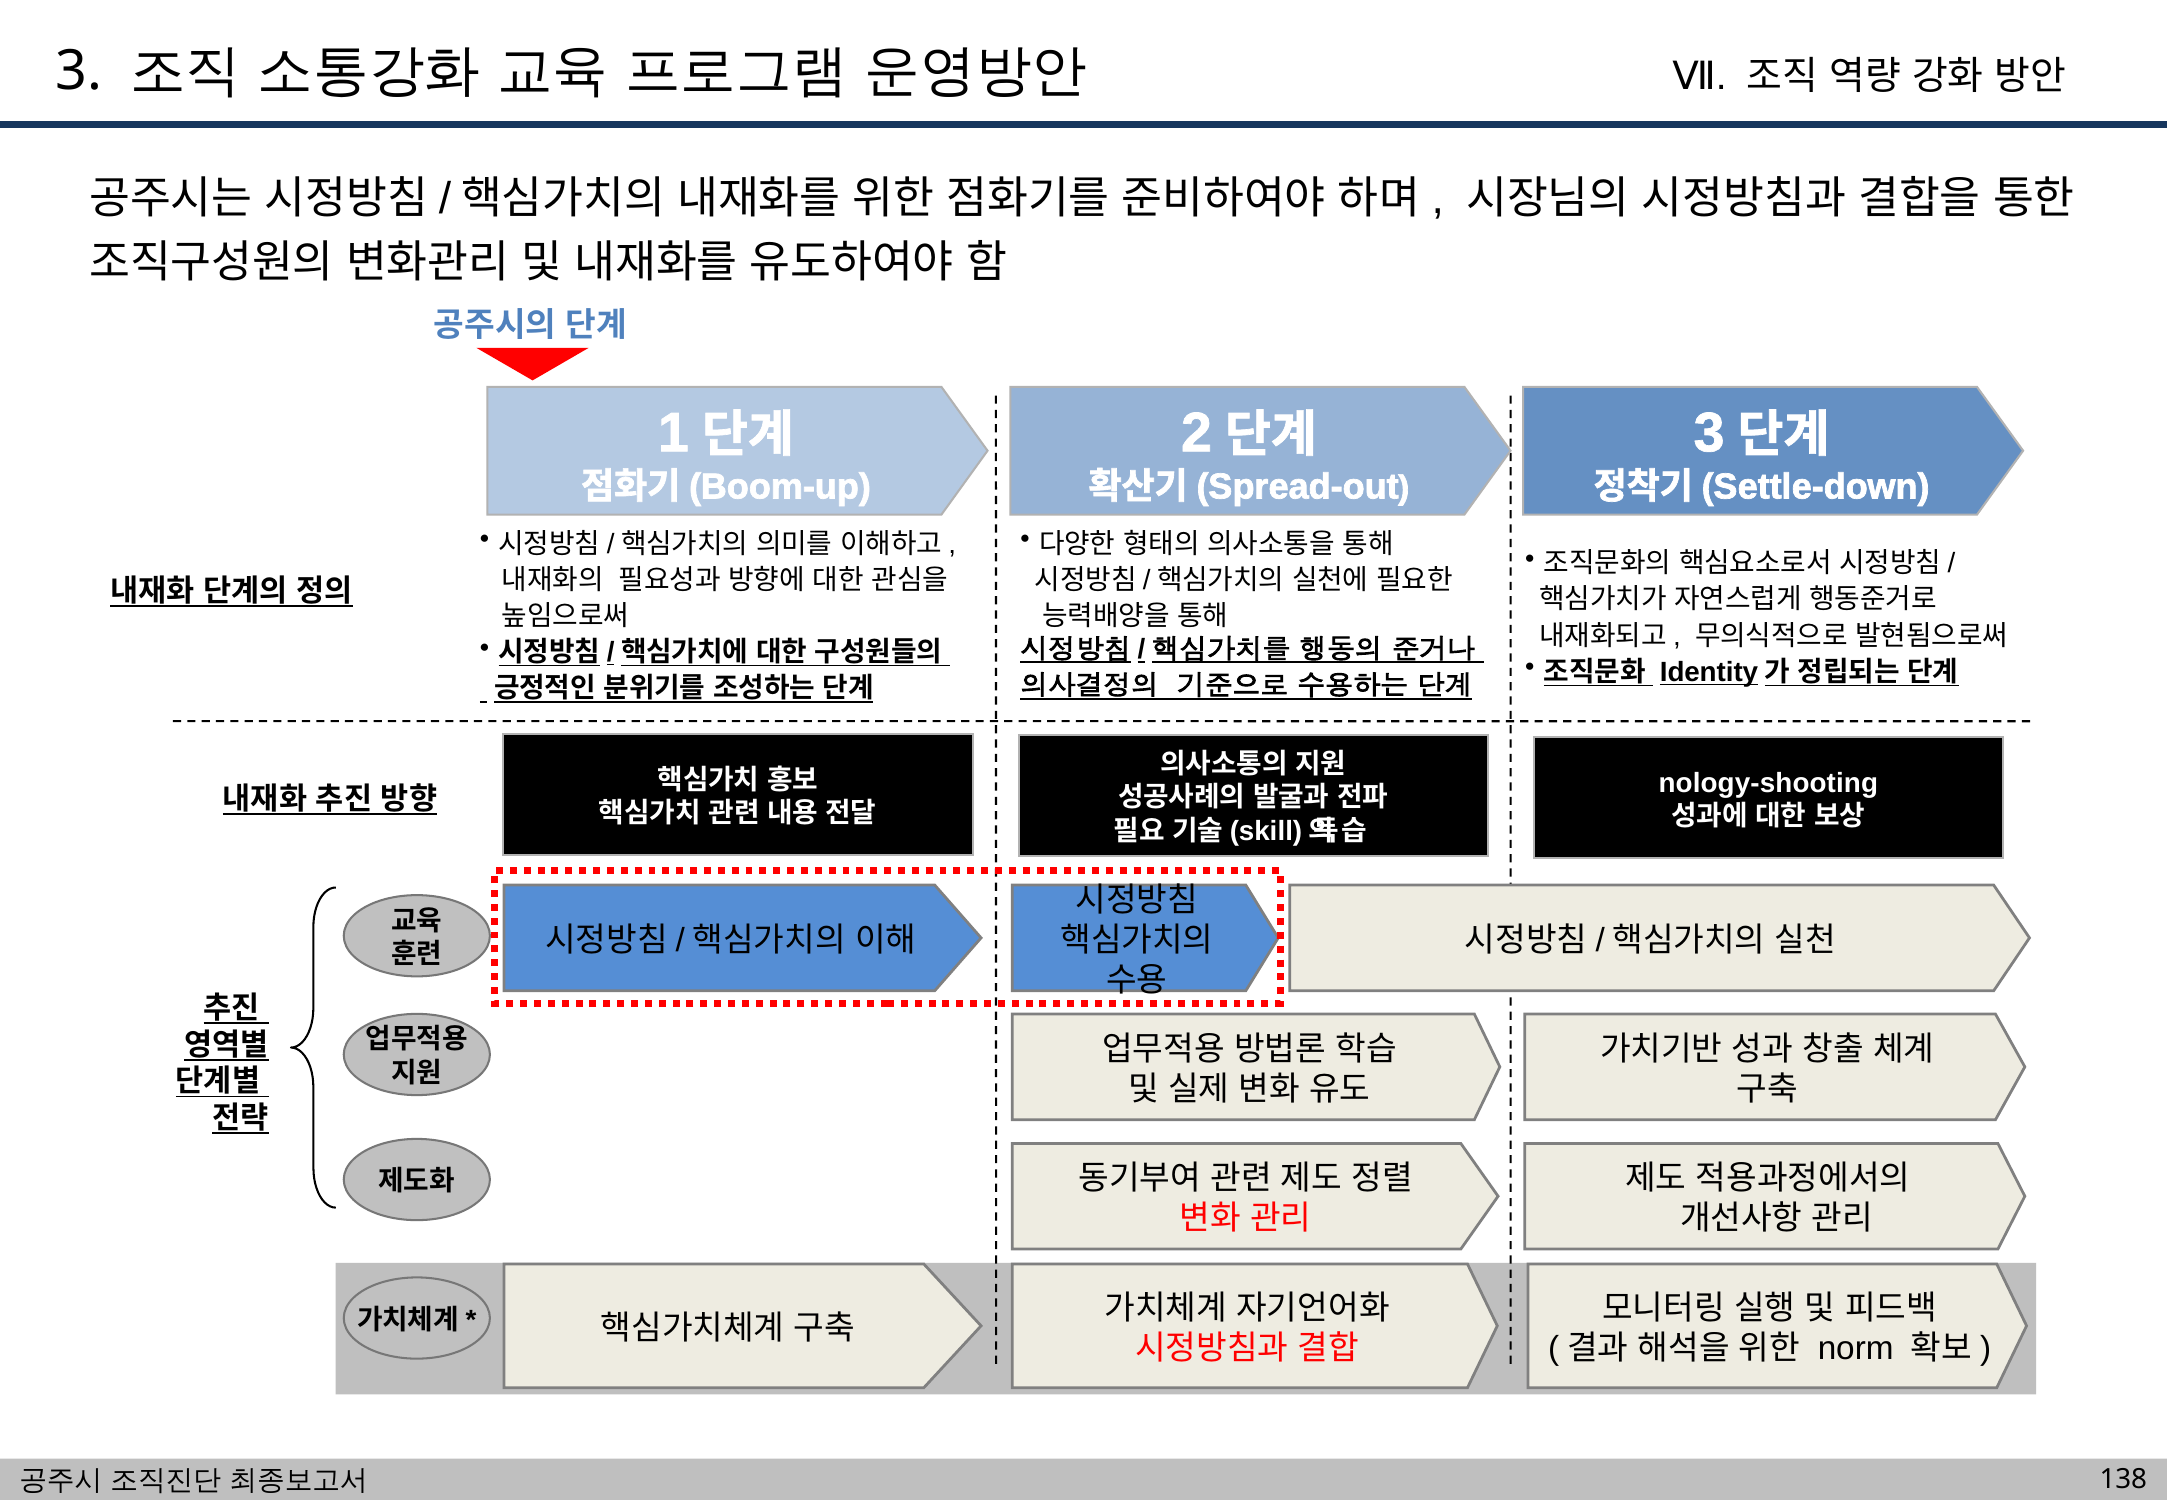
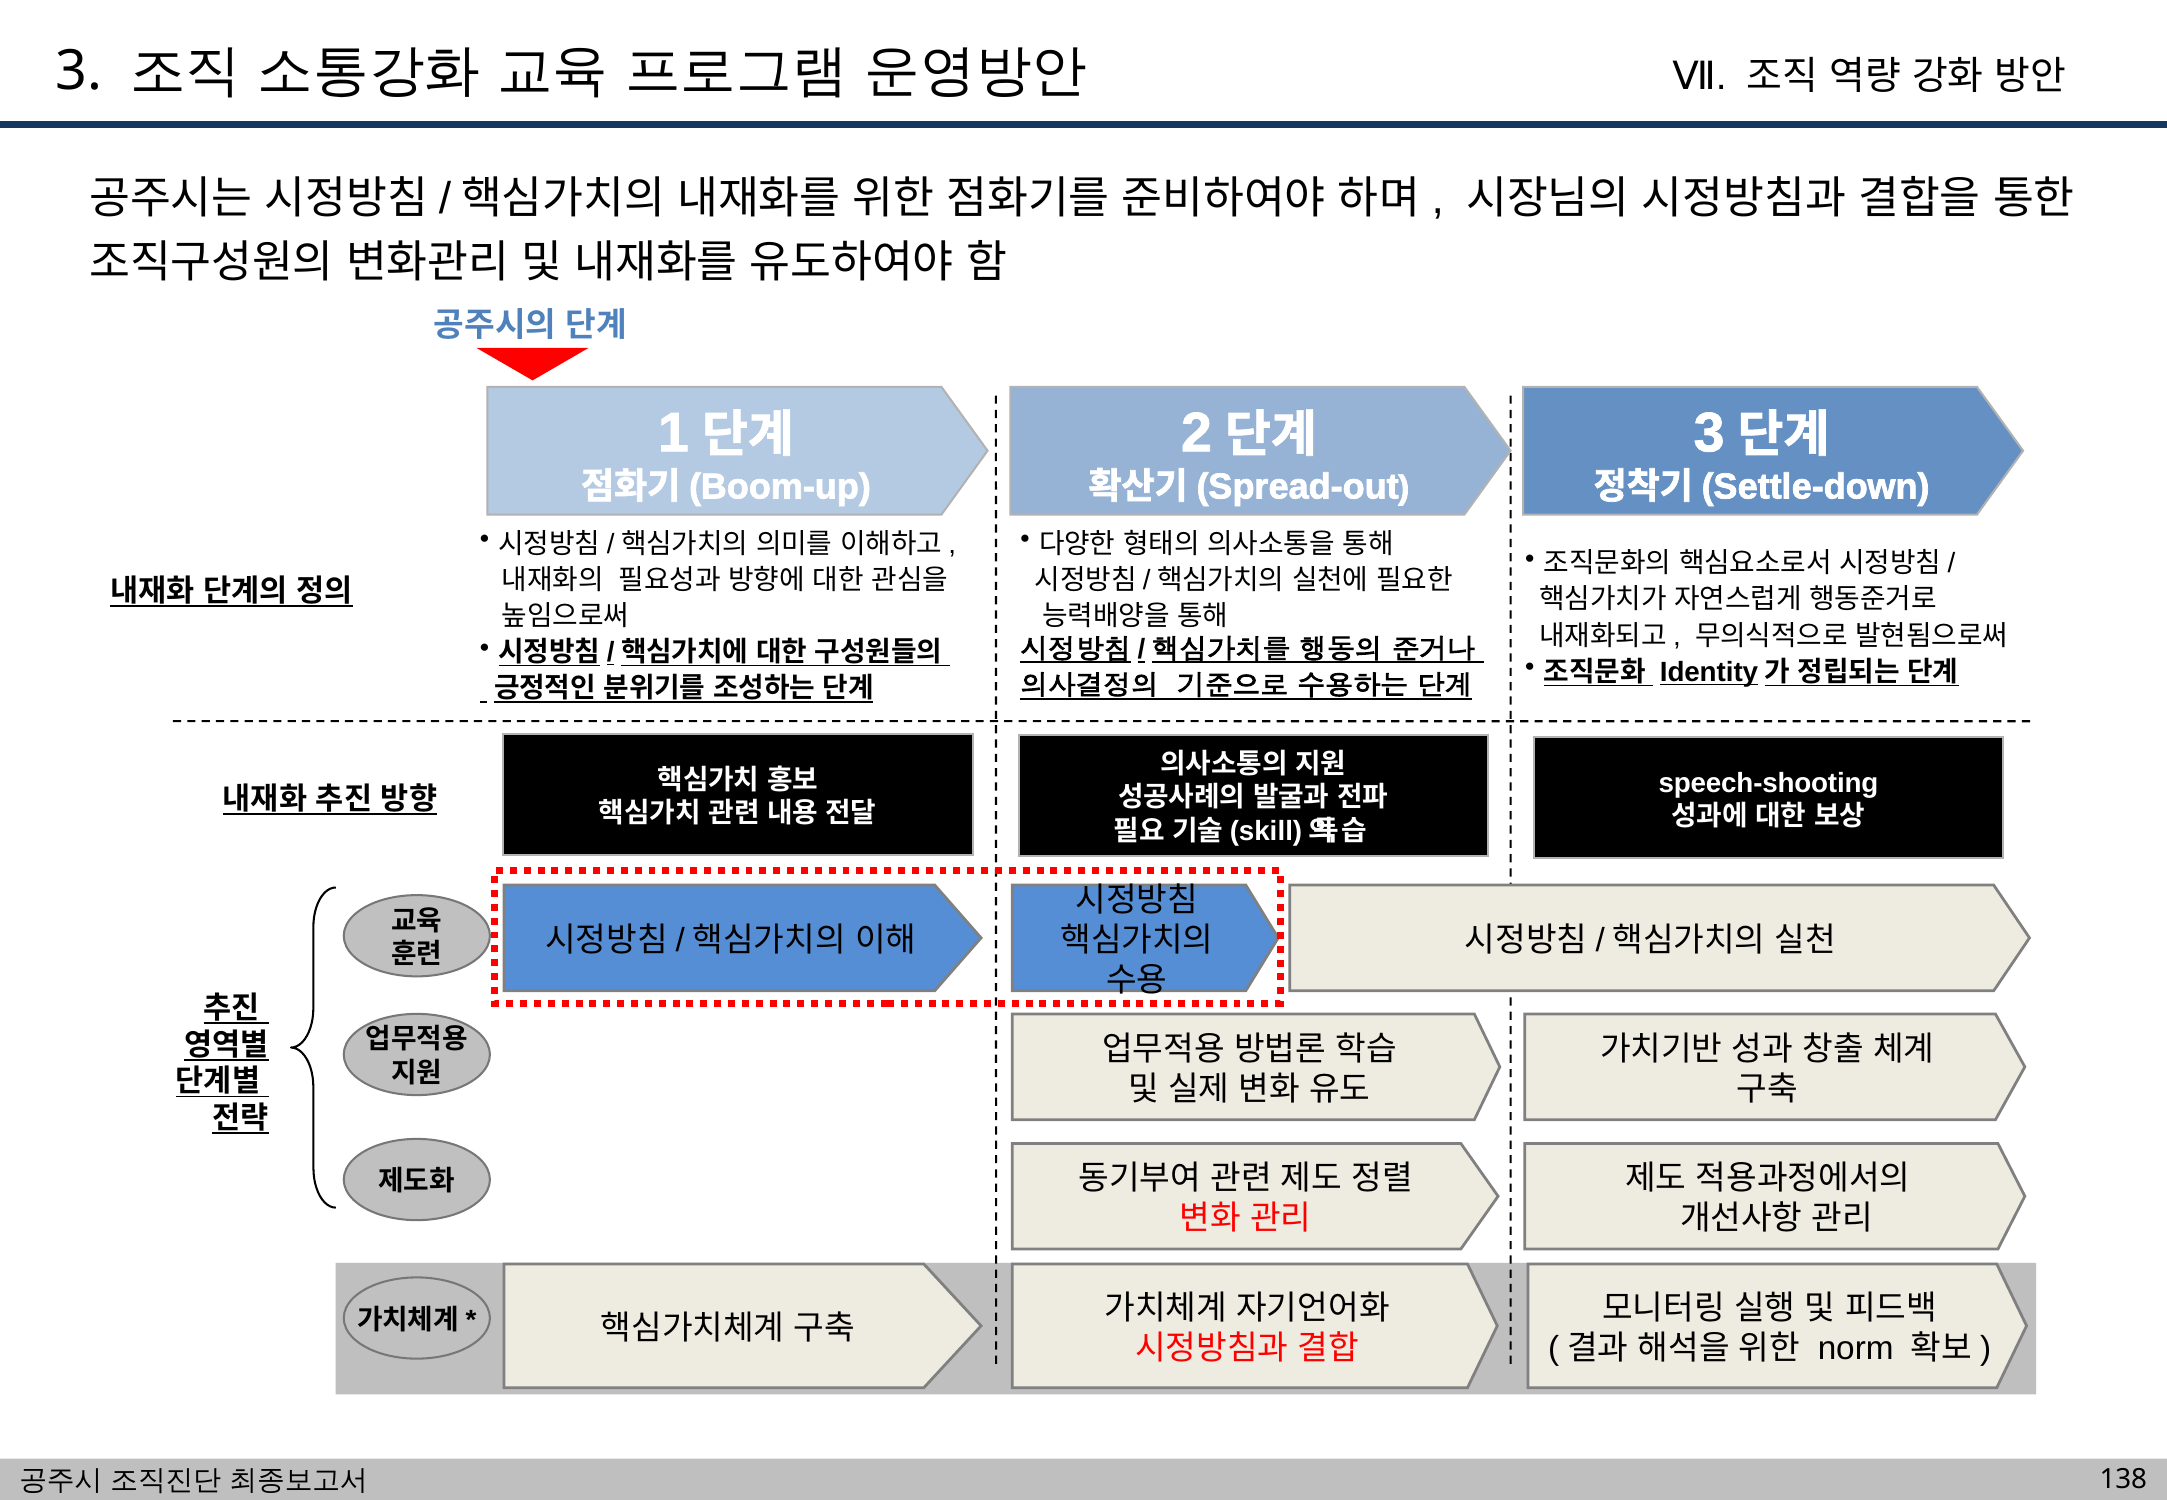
nology-shooting: nology-shooting -> speech-shooting (1768, 783)
